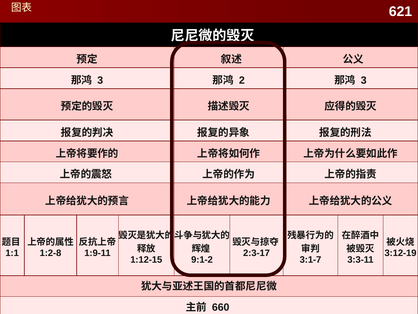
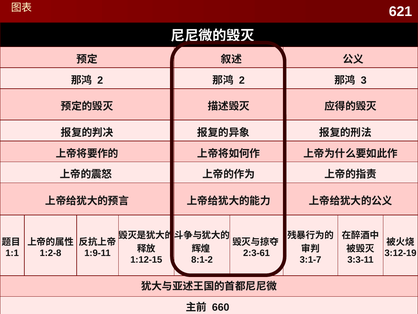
3: 3 -> 2 (100, 80)
2:3-17: 2:3-17 -> 2:3-61 (257, 253)
9:1-2: 9:1-2 -> 8:1-2 (202, 259)
